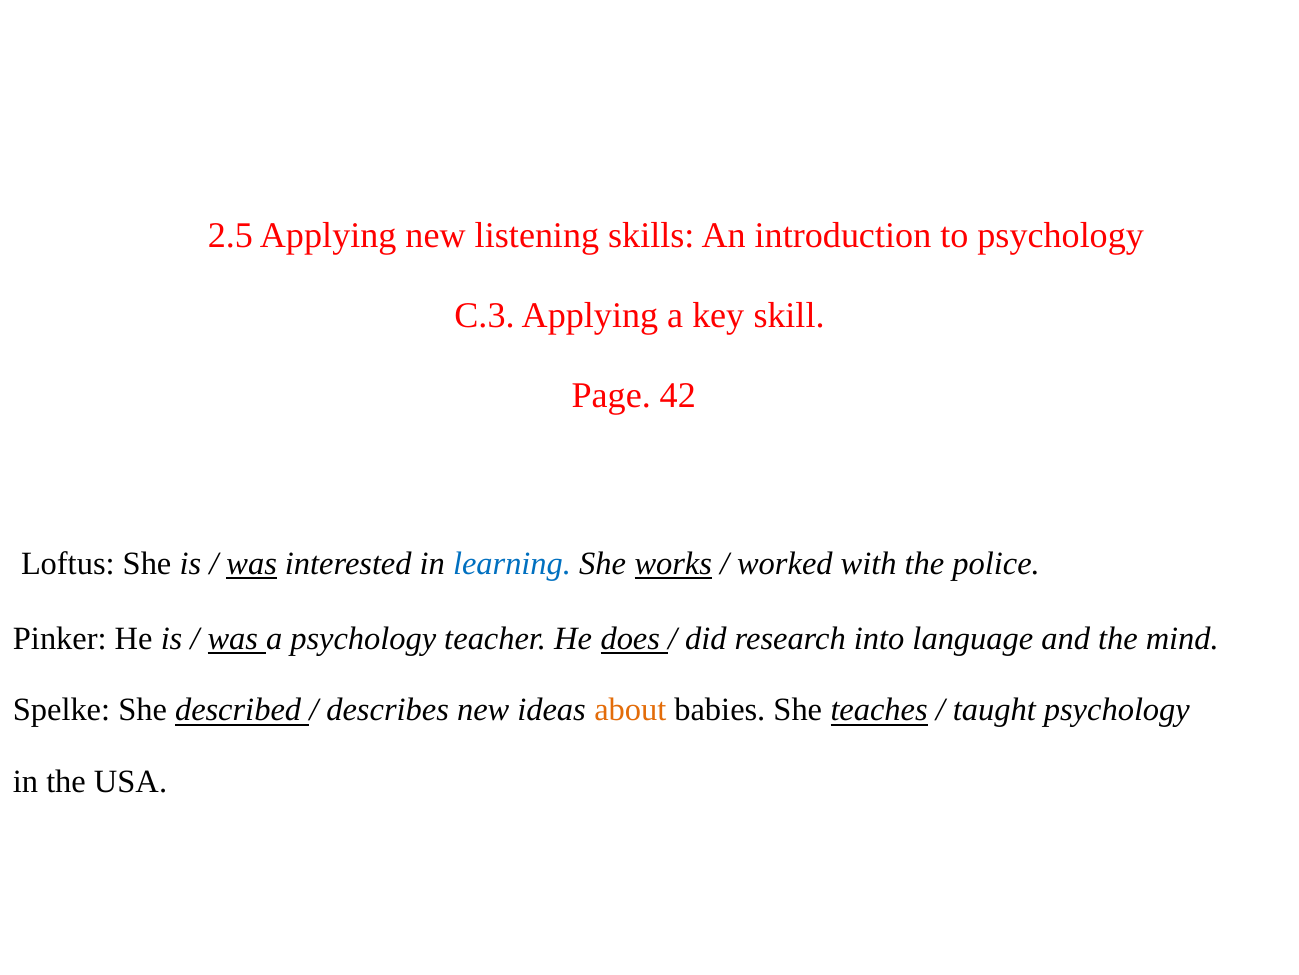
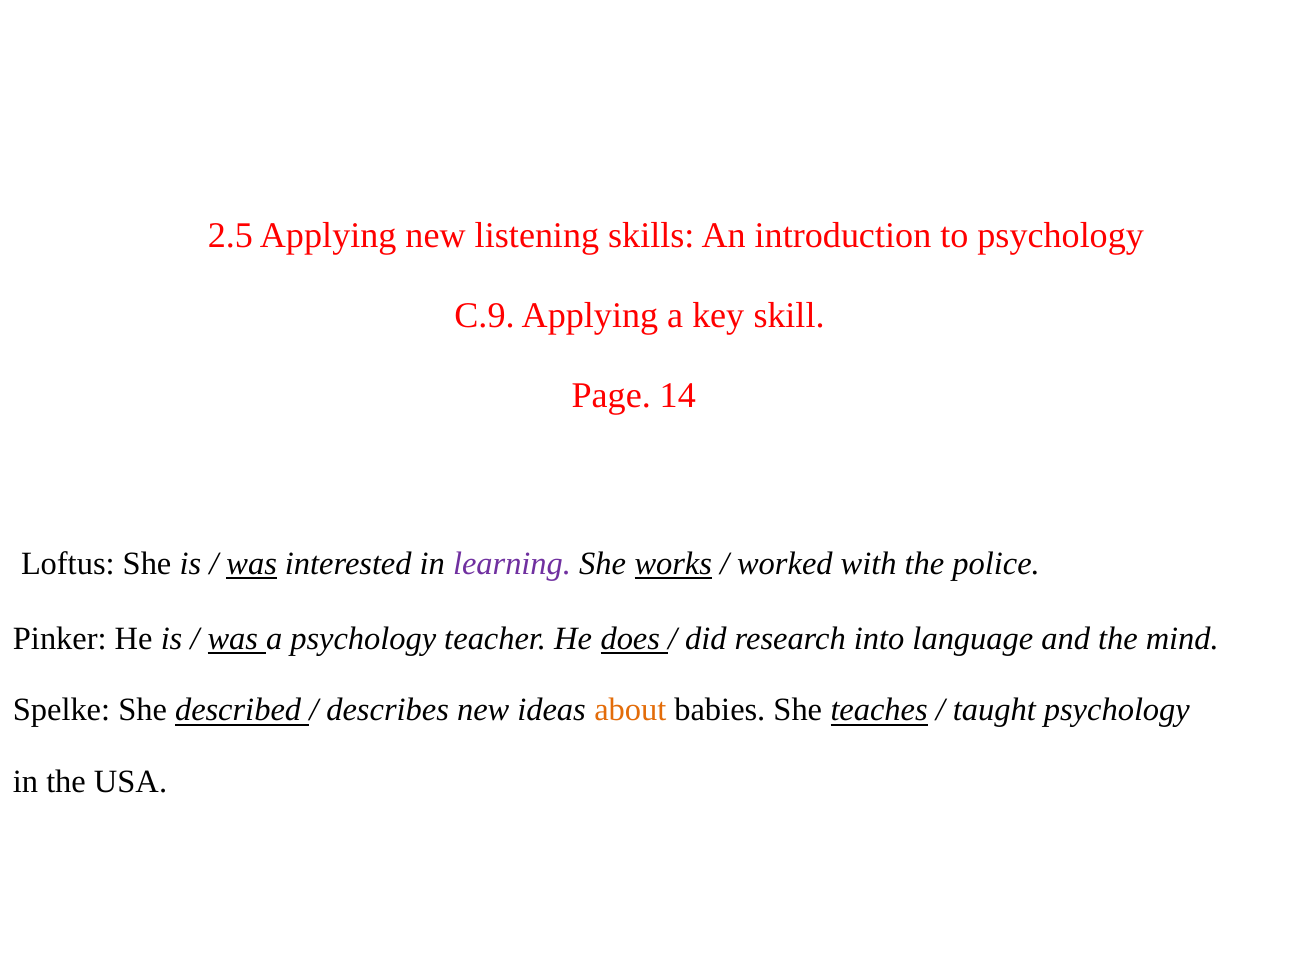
C.3: C.3 -> C.9 (484, 315)
42: 42 -> 14 (678, 395)
learning colour: blue -> purple (512, 563)
